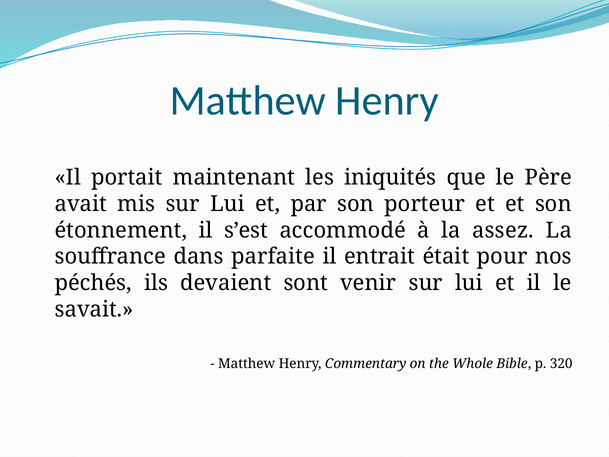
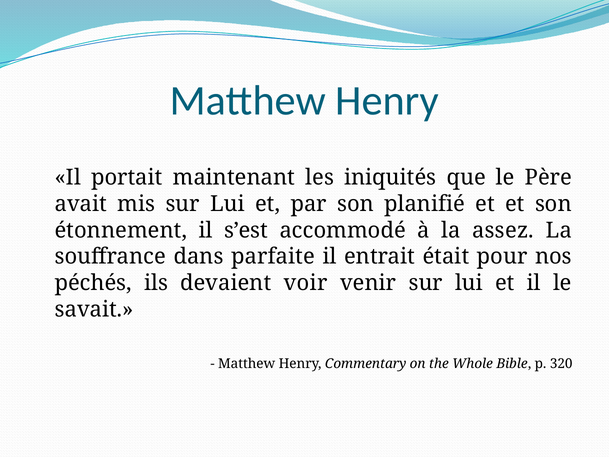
porteur: porteur -> planifié (425, 204)
sont: sont -> voir (306, 283)
